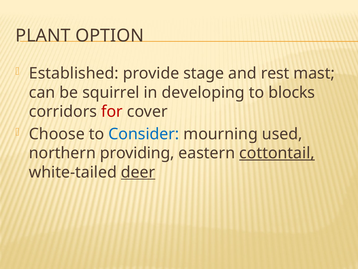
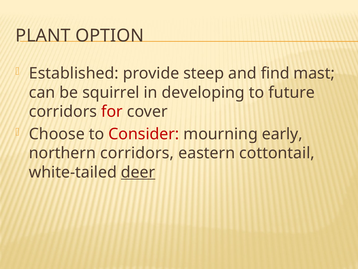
stage: stage -> steep (204, 73)
rest: rest -> find (275, 73)
blocks: blocks -> future (292, 92)
Consider colour: blue -> red (144, 134)
used: used -> early (282, 134)
northern providing: providing -> corridors (137, 153)
cottontail underline: present -> none (277, 153)
